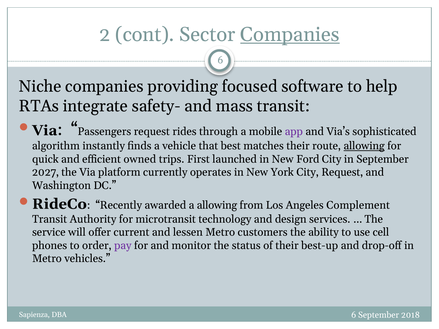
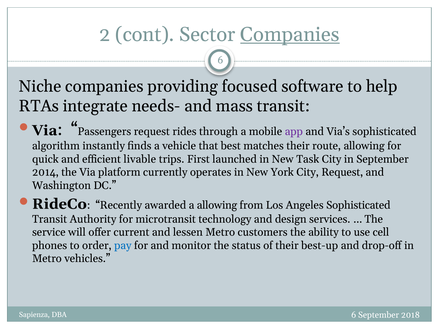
safety-: safety- -> needs- (156, 106)
allowing underline: present -> none (364, 146)
owned: owned -> livable (140, 159)
Ford: Ford -> Task (308, 159)
2027: 2027 -> 2014 (45, 172)
Angeles Complement: Complement -> Sophisticated (358, 205)
pay colour: purple -> blue (123, 246)
